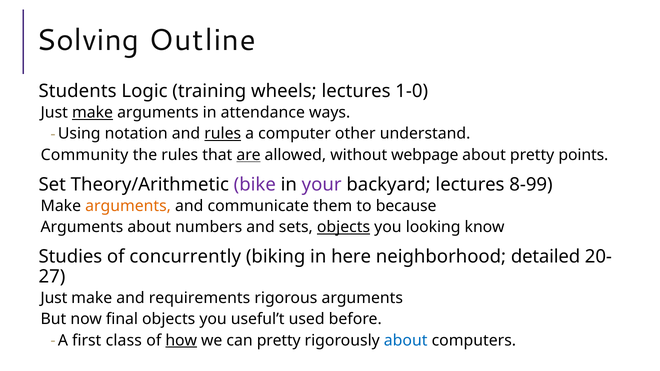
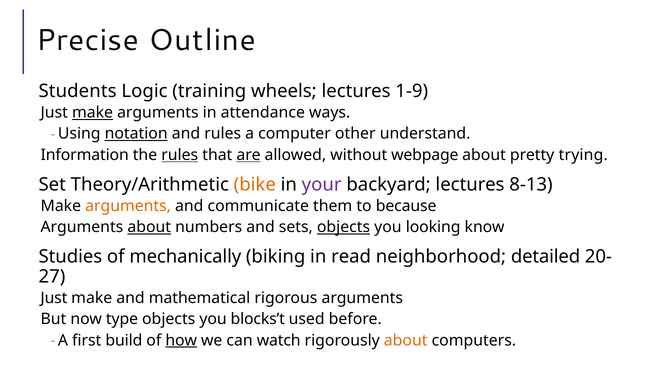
Solving: Solving -> Precise (88, 40)
1-0: 1-0 -> 1-9 (412, 91)
notation underline: none -> present (136, 134)
rules underline: present -> none (223, 134)
Community: Community -> Information (85, 155)
rules underline: none -> present (180, 155)
points: points -> trying (583, 155)
bike colour: purple -> orange (255, 185)
8-99: 8-99 -> 8-13 (531, 185)
about underline: none -> present (149, 227)
concurrently: concurrently -> mechanically (185, 257)
here: here -> read (351, 257)
requirements: requirements -> mathematical (200, 298)
final: final -> type (122, 319)
useful’t: useful’t -> blocks’t (258, 319)
class: class -> build (124, 341)
can pretty: pretty -> watch (279, 341)
about colour: blue -> orange (406, 341)
